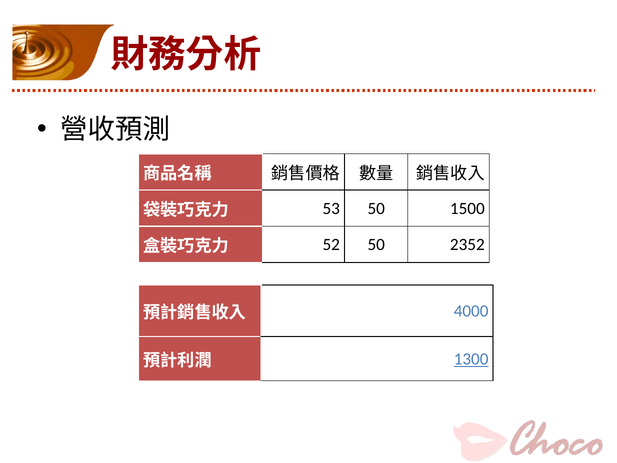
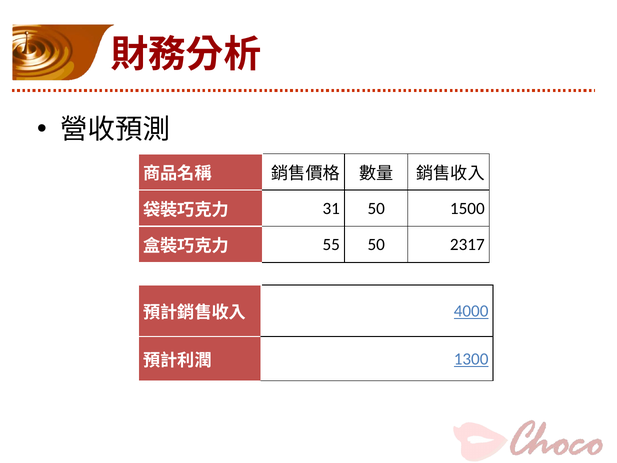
53: 53 -> 31 (331, 208)
52: 52 -> 55 (331, 244)
2352: 2352 -> 2317 (467, 244)
4000 underline: none -> present (471, 311)
